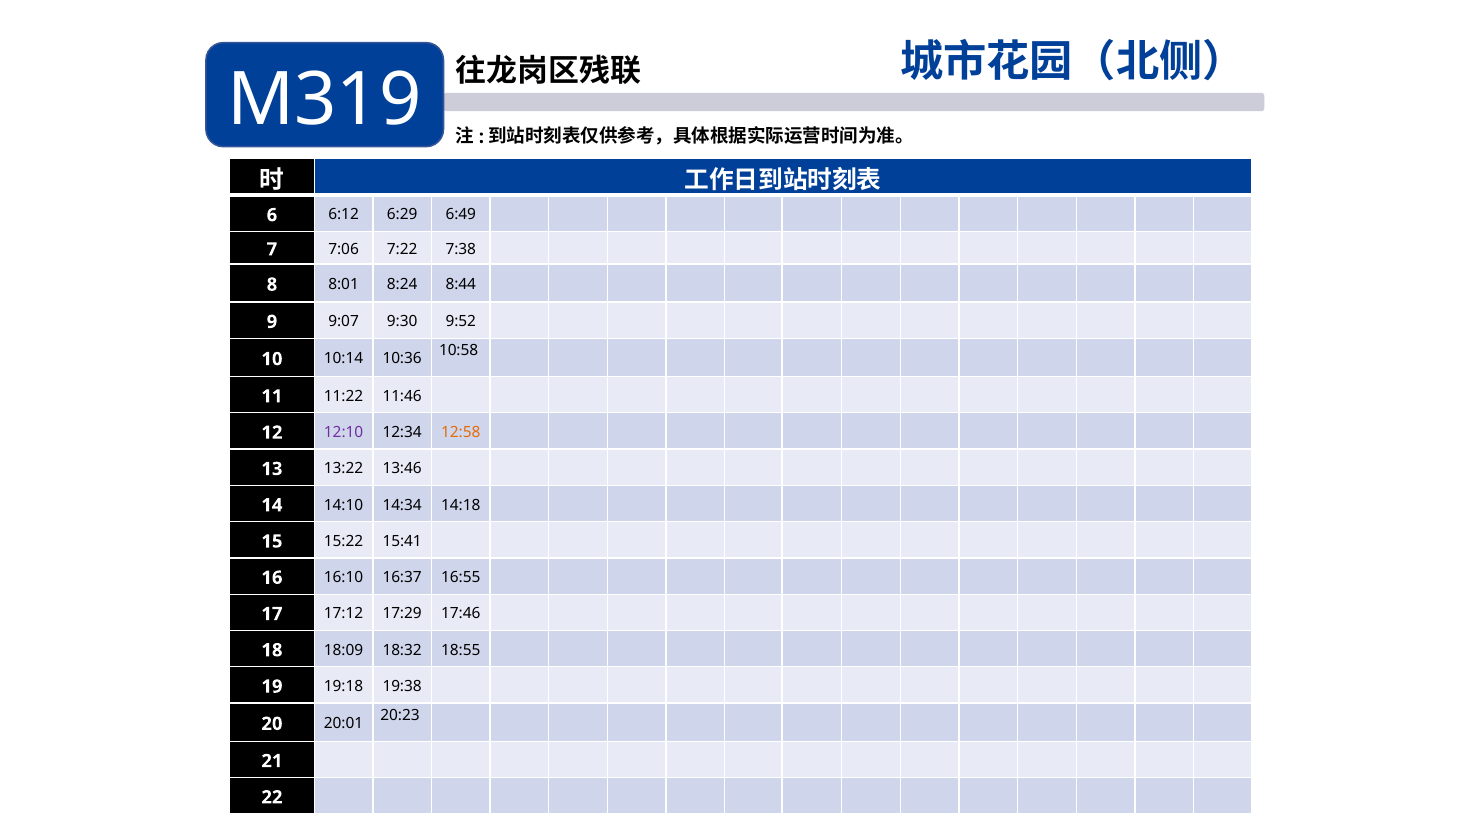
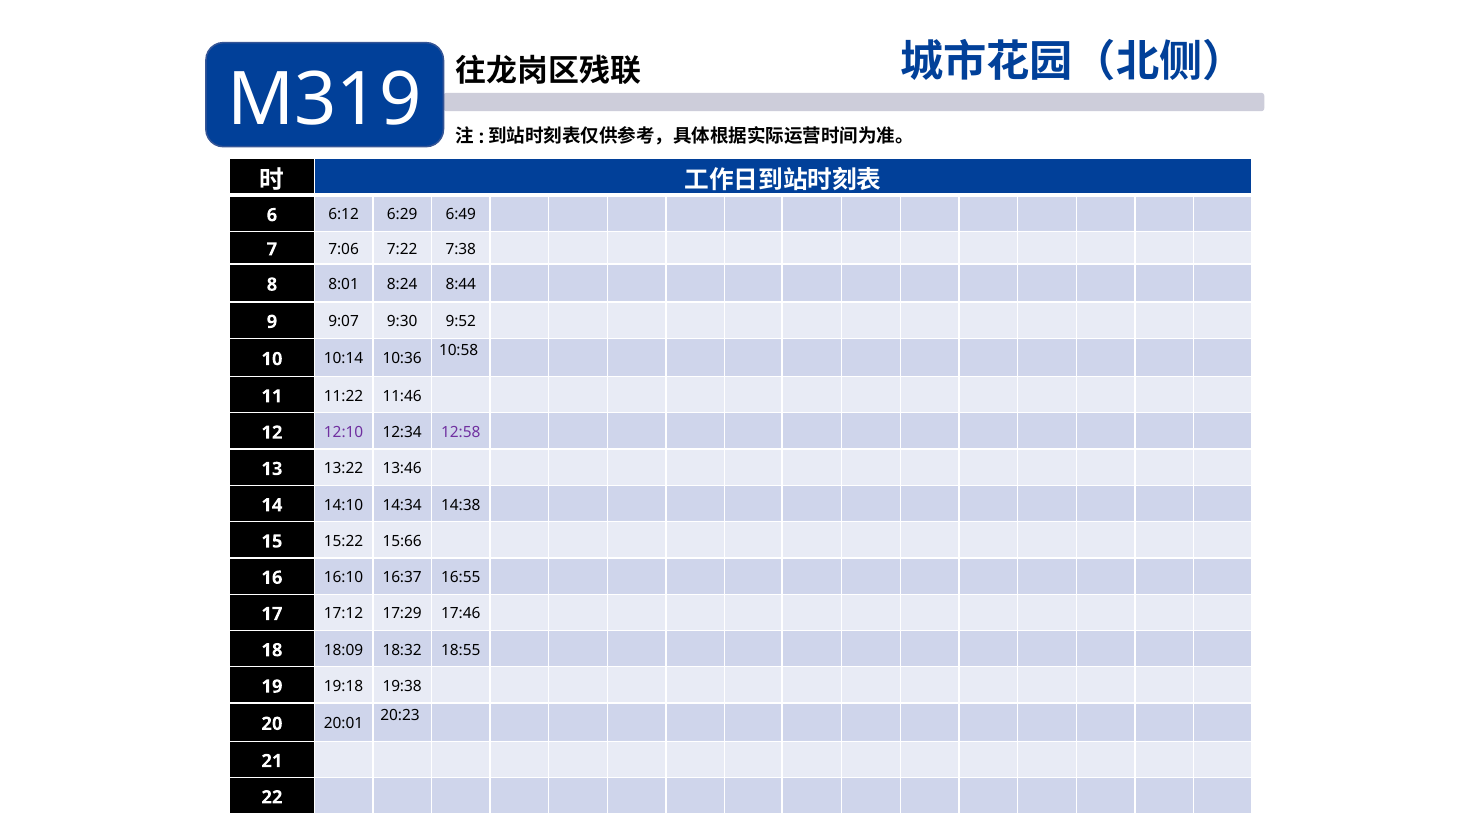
12:58 colour: orange -> purple (461, 433)
14:18: 14:18 -> 14:38 (461, 505)
15:41: 15:41 -> 15:66 (402, 542)
